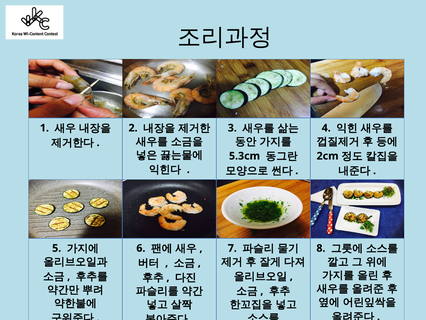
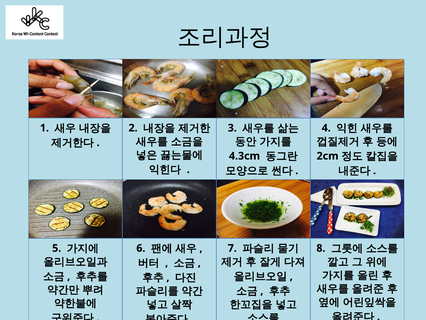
5.3cm: 5.3cm -> 4.3cm (244, 156)
